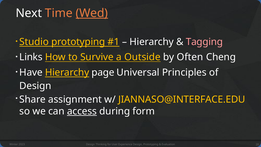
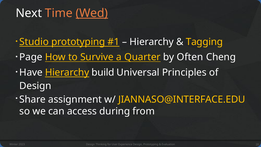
Tagging colour: pink -> yellow (204, 42)
Links: Links -> Page (31, 57)
Outside: Outside -> Quarter (142, 57)
page: page -> build (103, 72)
access underline: present -> none (82, 111)
form: form -> from (144, 111)
